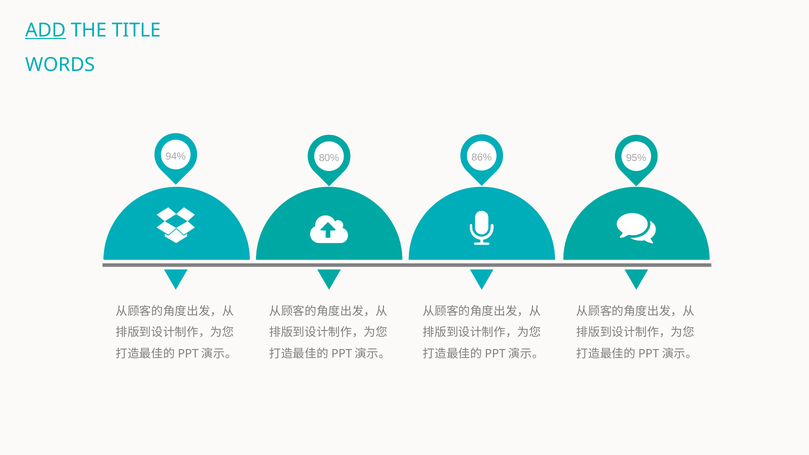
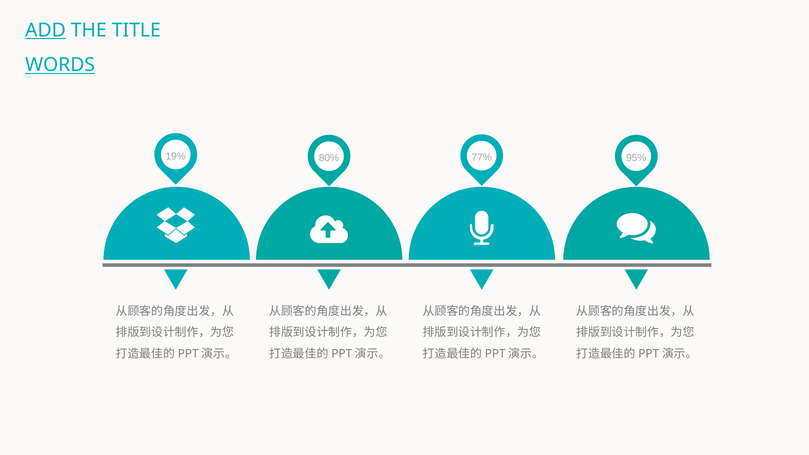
WORDS underline: none -> present (60, 65)
94%: 94% -> 19% (176, 156)
86%: 86% -> 77% (482, 158)
